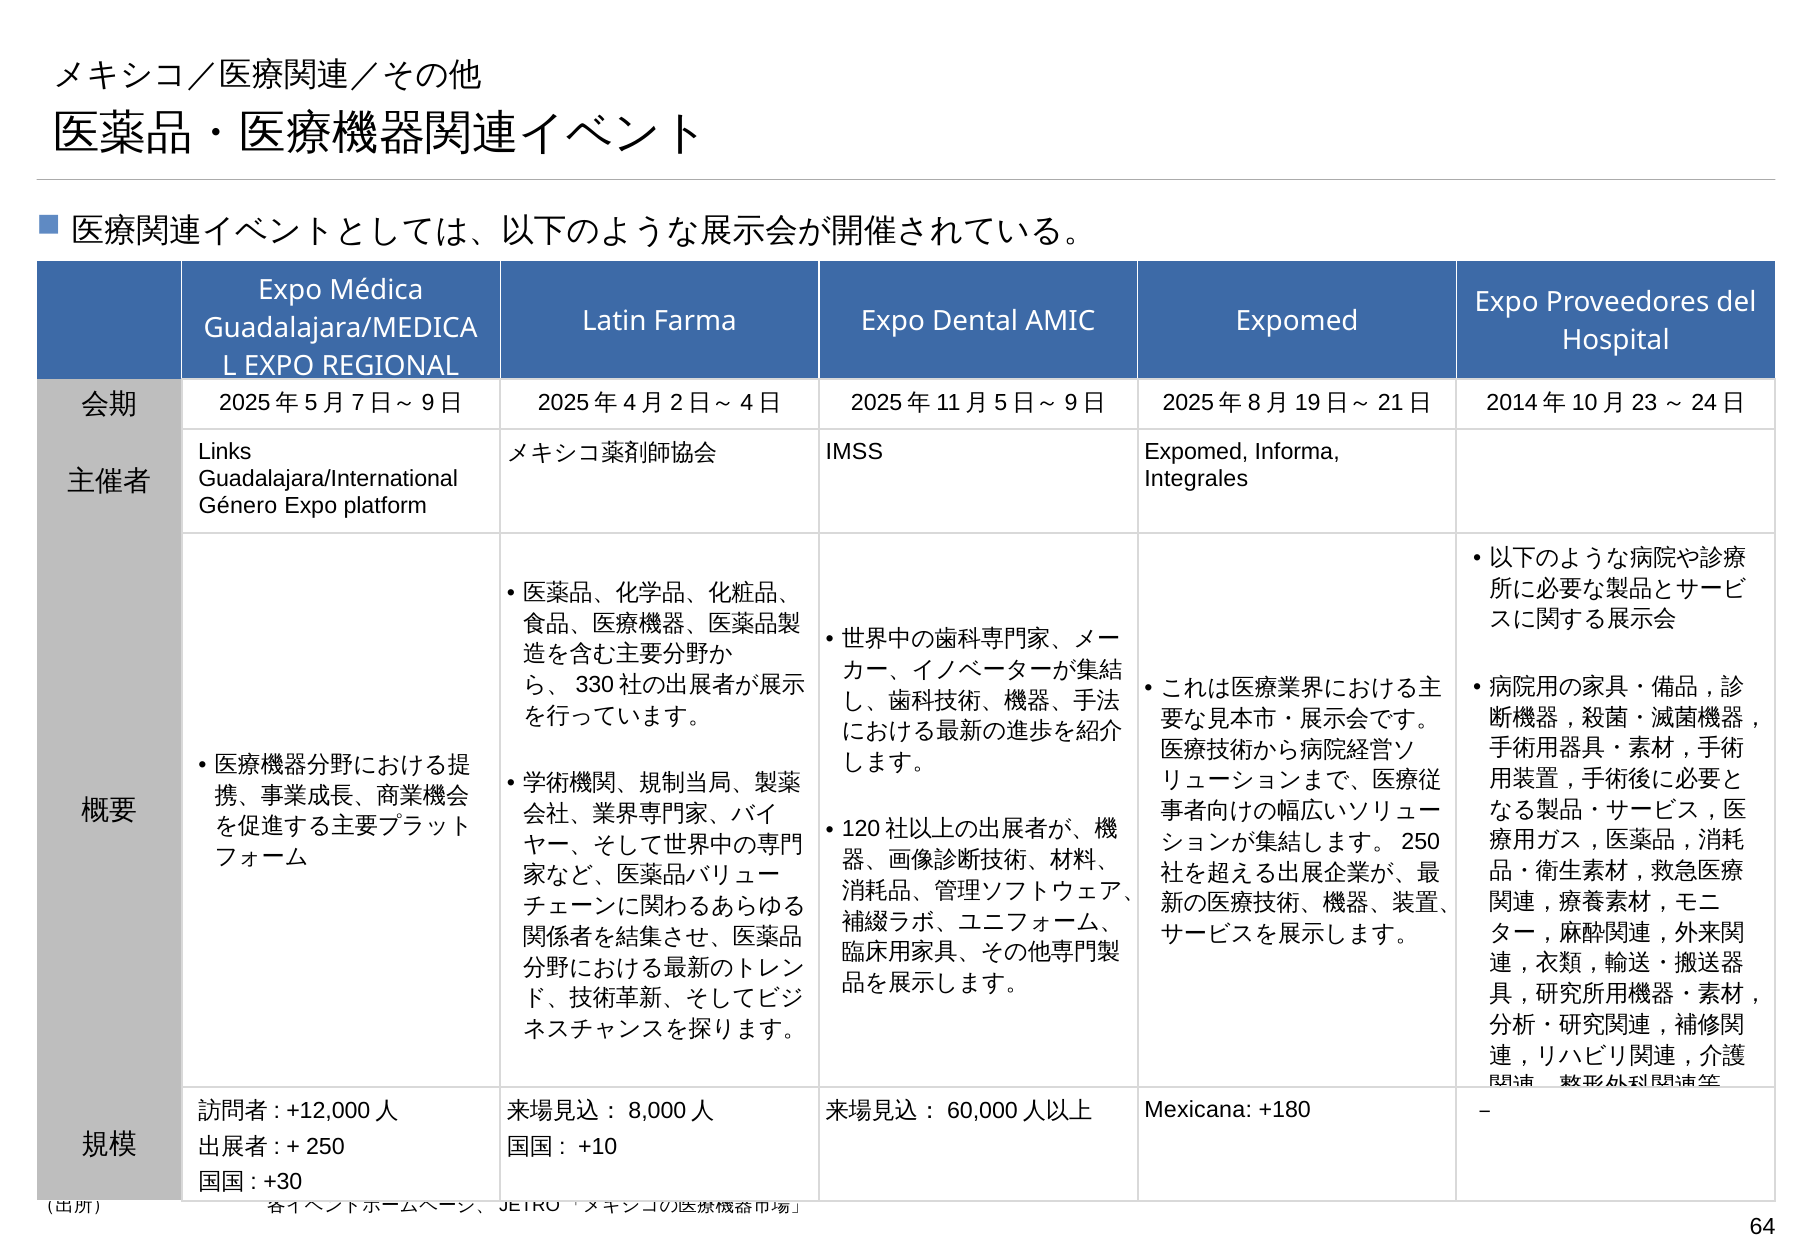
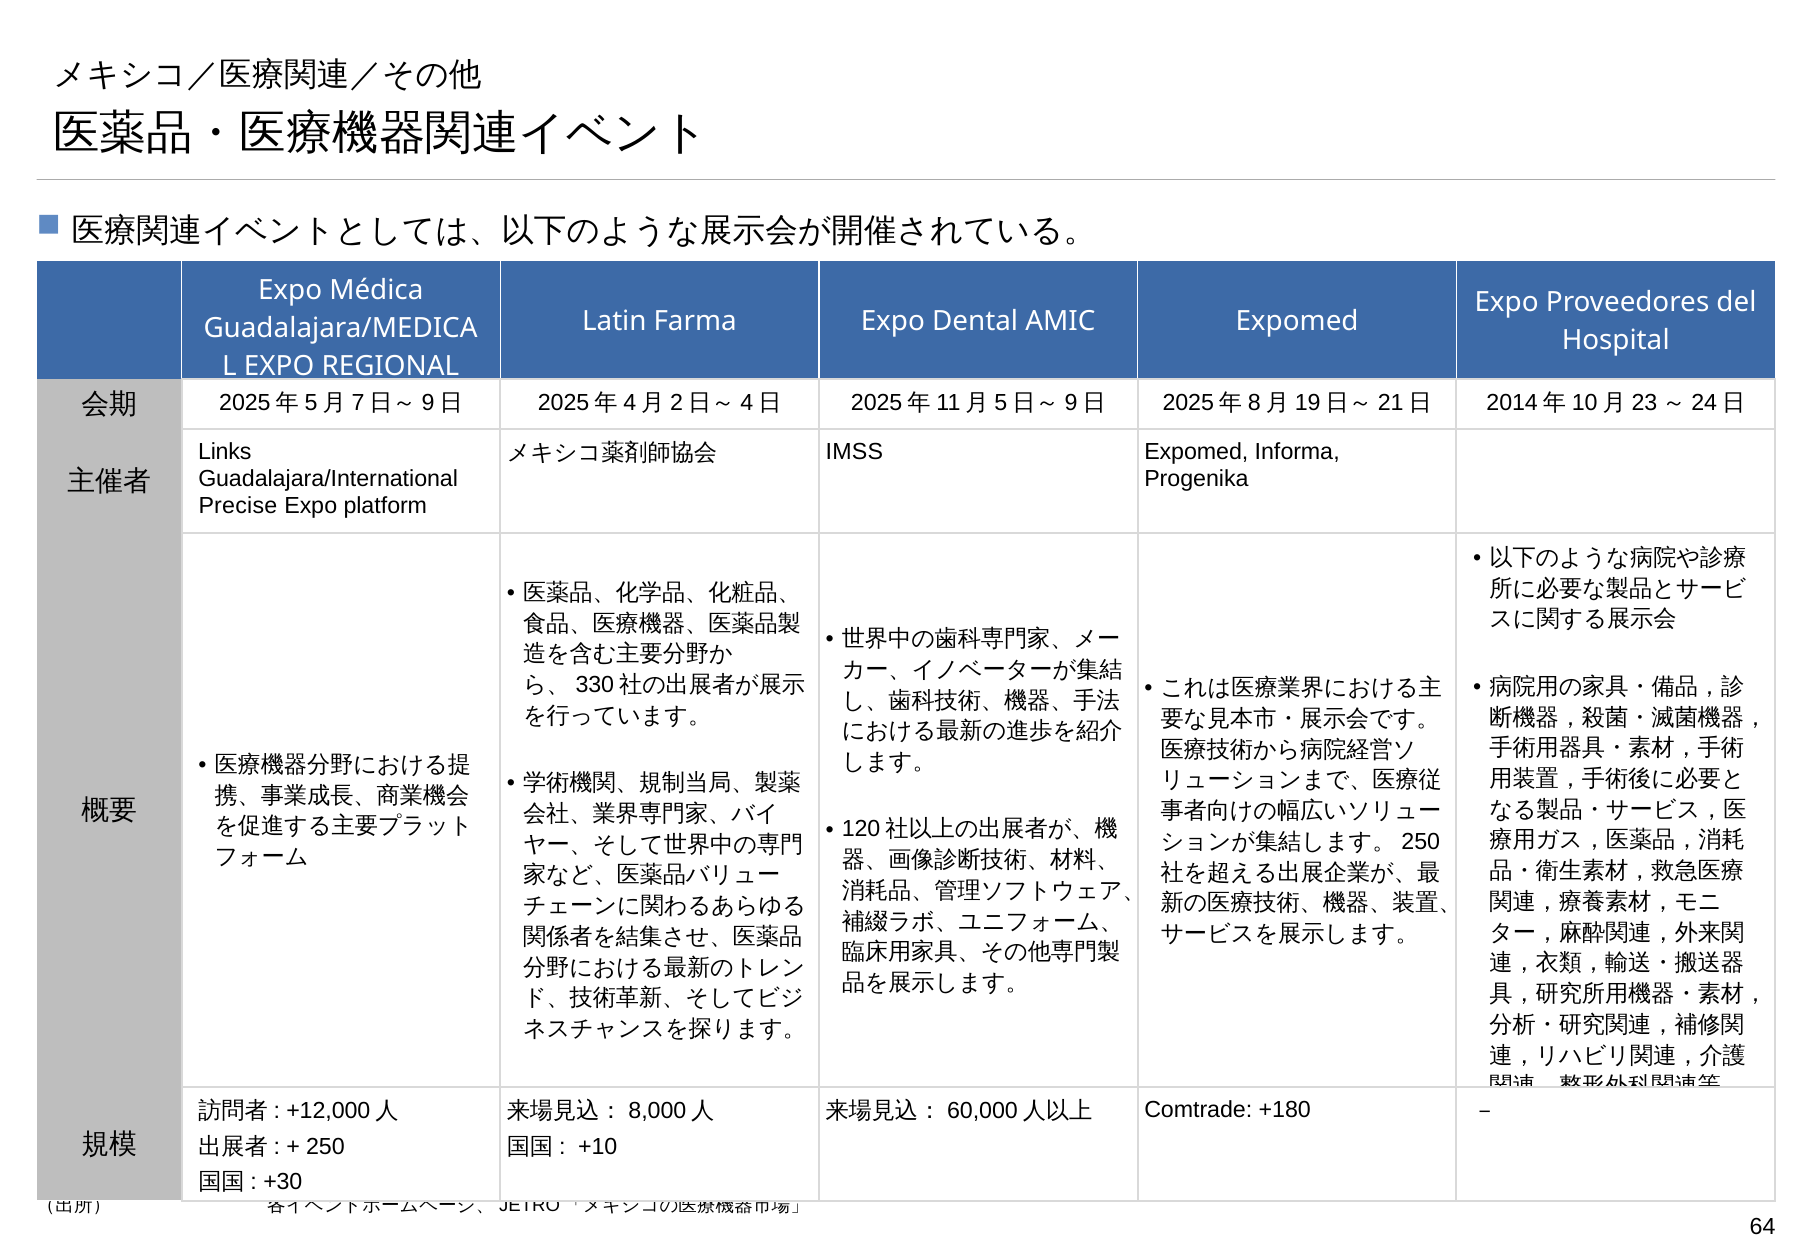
Integrales: Integrales -> Progenika (1196, 479)
Género: Género -> Precise (238, 506)
Mexicana: Mexicana -> Comtrade (1198, 1110)
